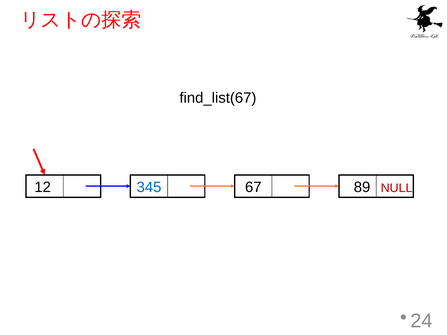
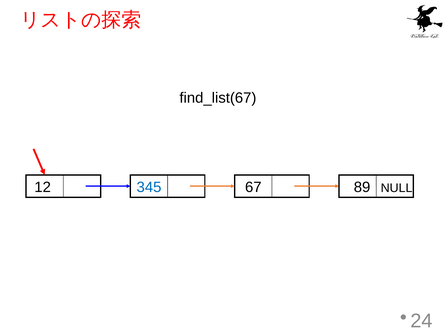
NULL colour: red -> black (397, 188)
